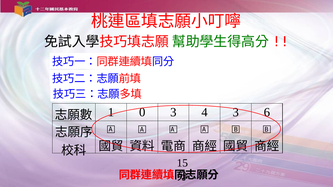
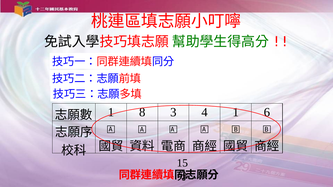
0: 0 -> 8 (142, 112)
4 3: 3 -> 1 (236, 112)
